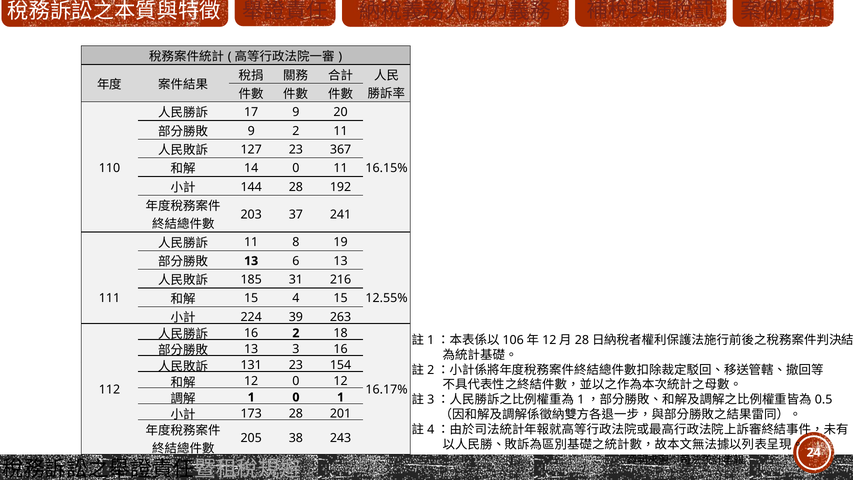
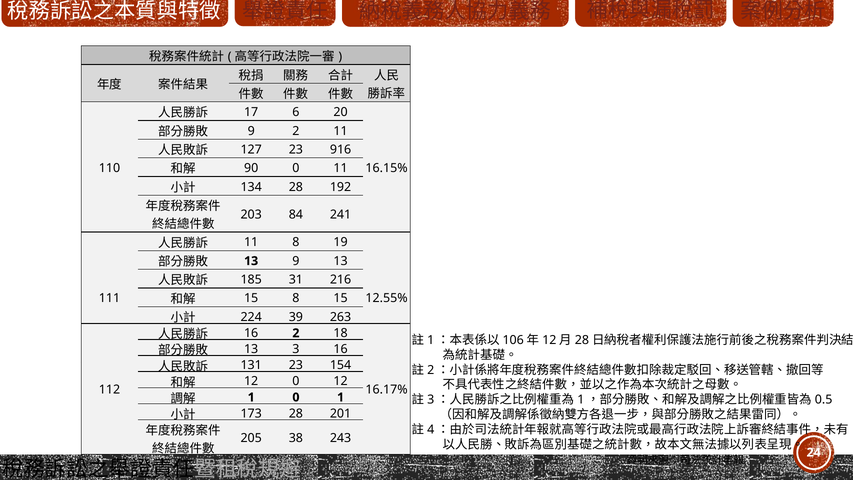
17 9: 9 -> 6 (296, 112)
367: 367 -> 916 (341, 150)
14: 14 -> 90 (251, 168)
144: 144 -> 134 (251, 187)
37: 37 -> 84 (296, 215)
6: 6 -> 9 (296, 261)
15 4: 4 -> 8 (296, 298)
